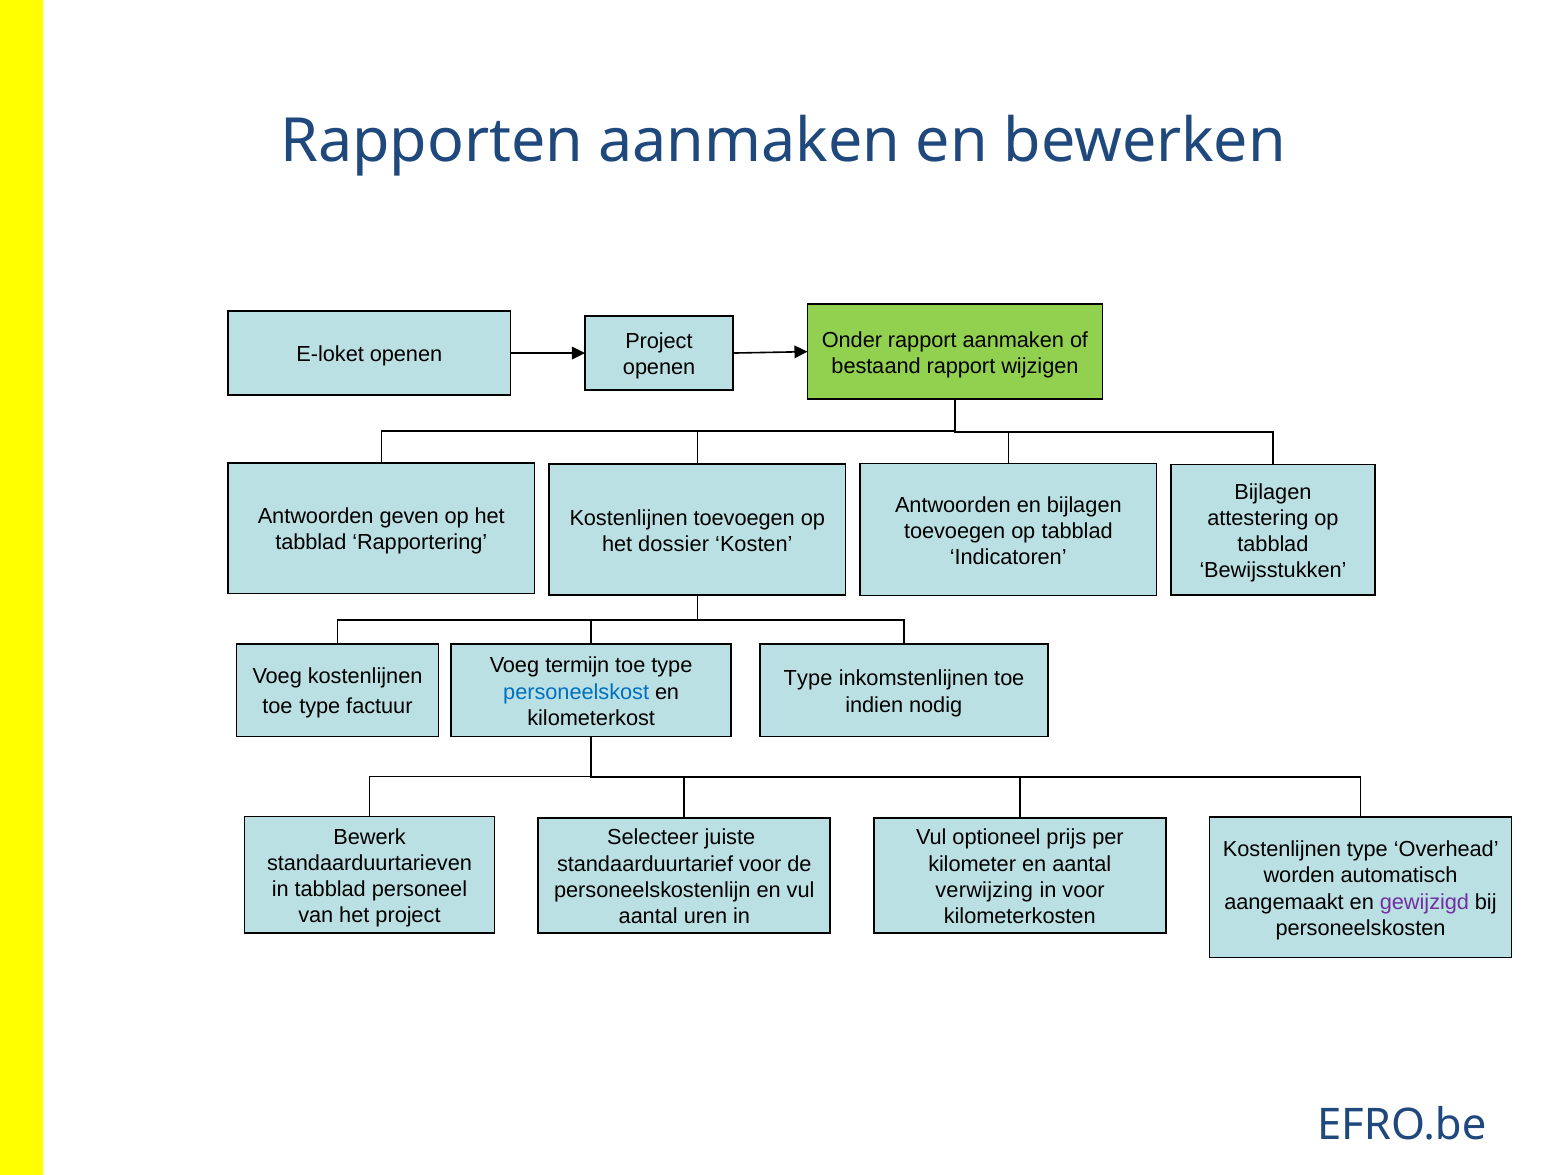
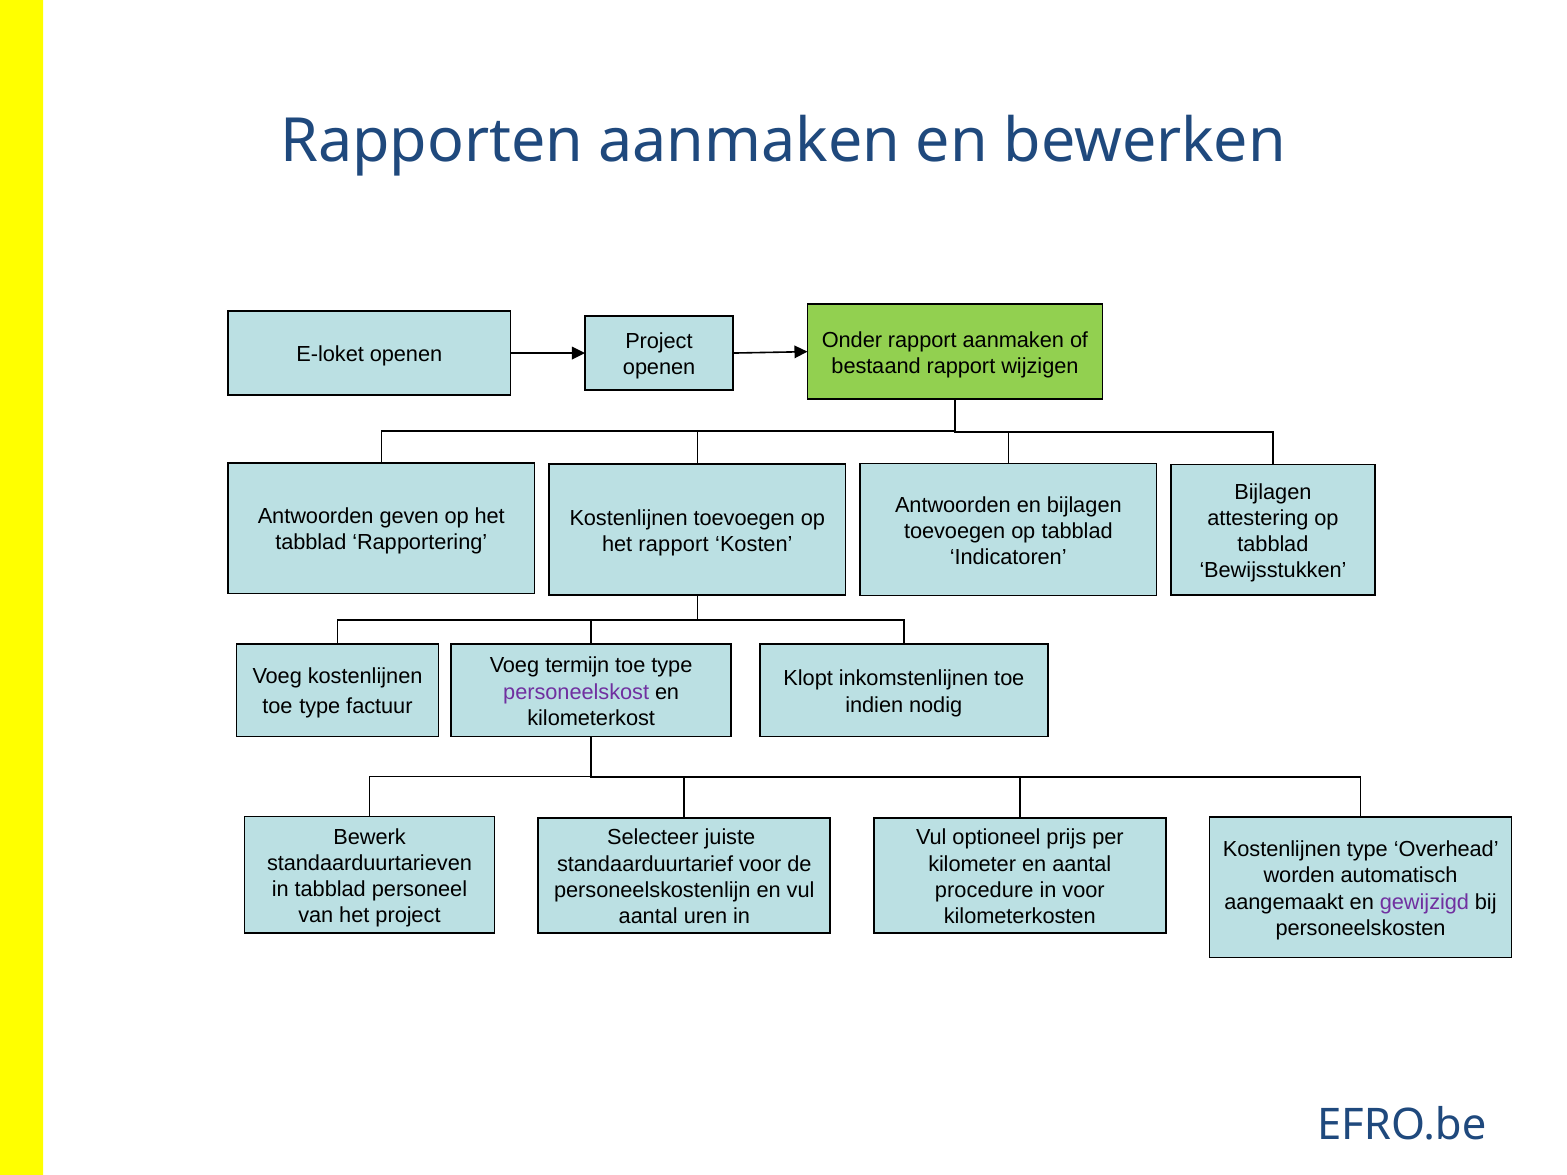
het dossier: dossier -> rapport (674, 544)
Type: Type -> Klopt (808, 679)
personeelskost colour: blue -> purple (576, 692)
verwijzing: verwijzing -> procedure (984, 890)
